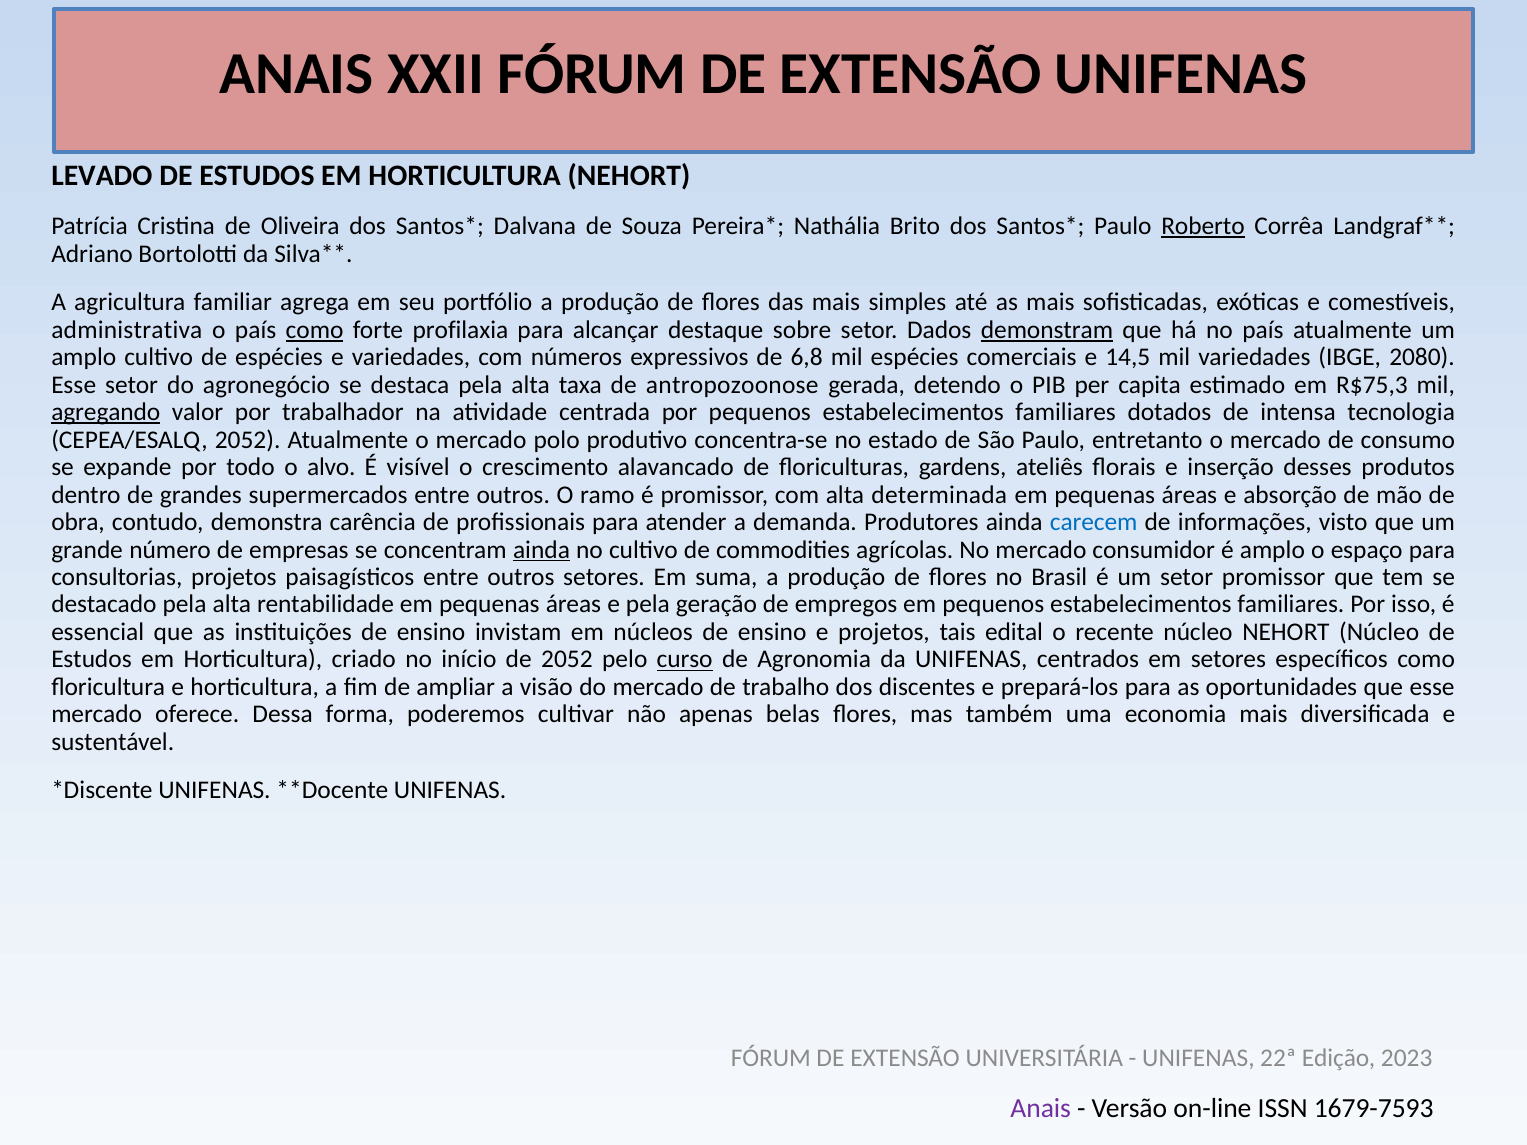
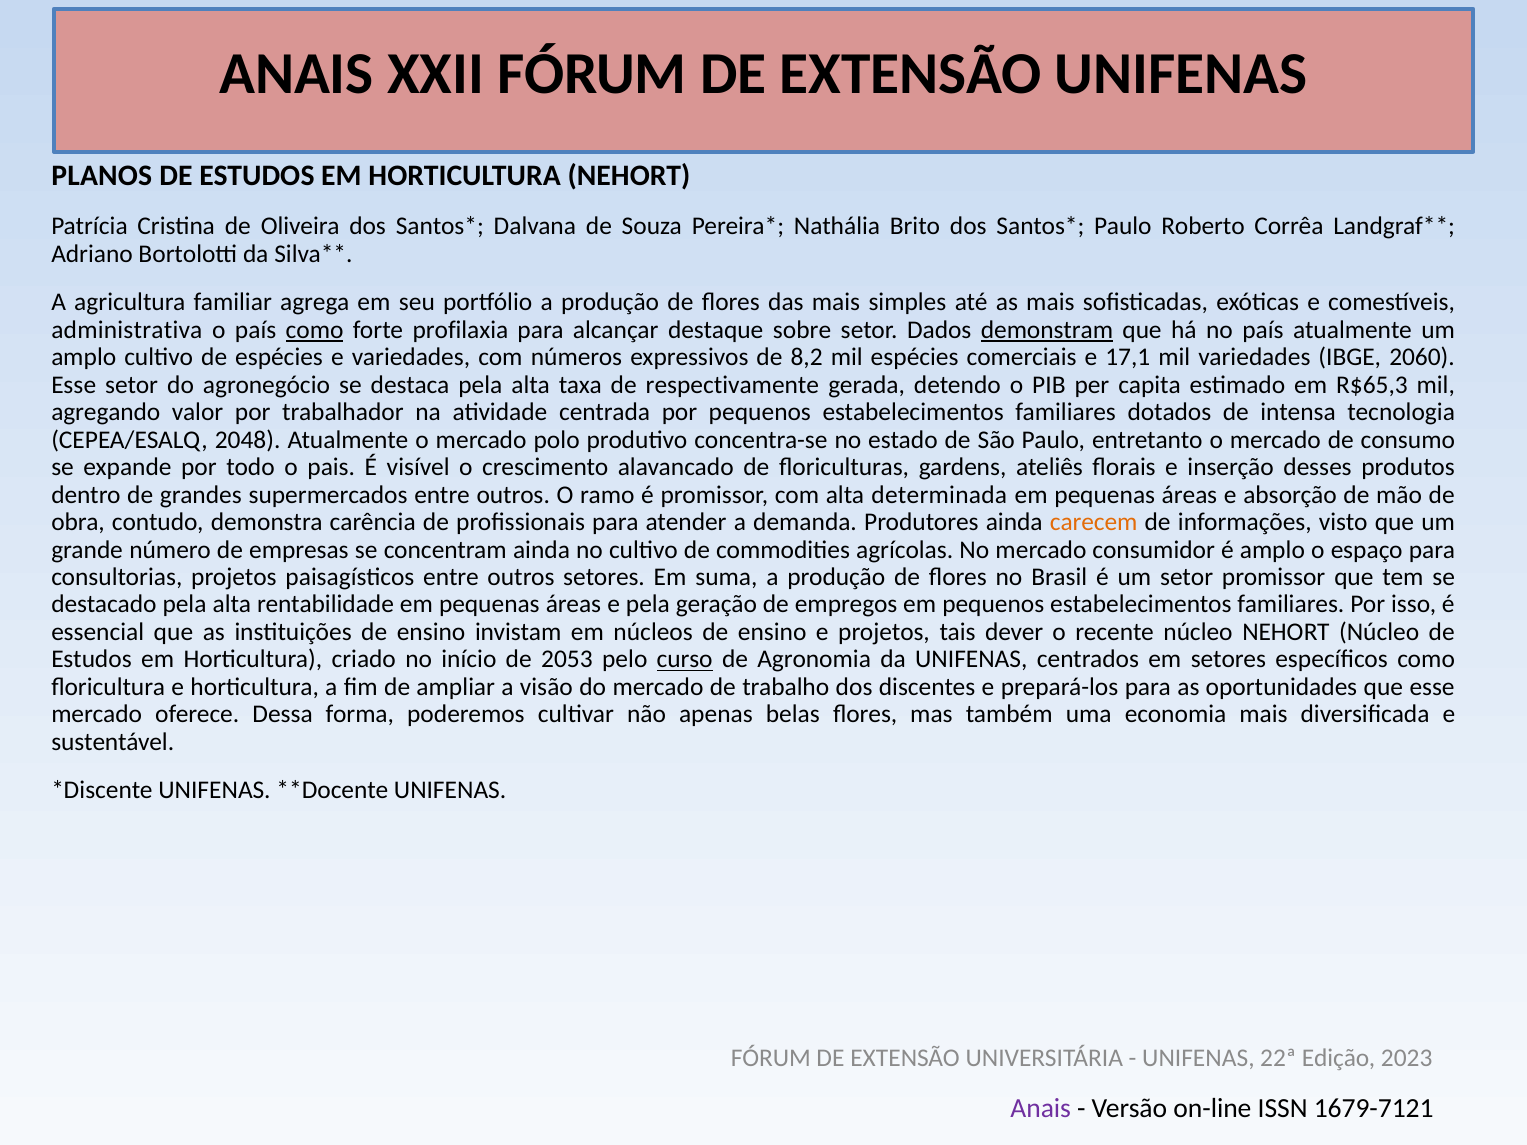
LEVADO: LEVADO -> PLANOS (102, 175)
Roberto underline: present -> none (1203, 226)
6,8: 6,8 -> 8,2 (807, 357)
14,5: 14,5 -> 17,1 (1128, 357)
2080: 2080 -> 2060 (1422, 357)
antropozoonose: antropozoonose -> respectivamente (732, 385)
R$75,3: R$75,3 -> R$65,3 (1372, 385)
agregando underline: present -> none (106, 412)
CEPEA/ESALQ 2052: 2052 -> 2048 (248, 440)
alvo: alvo -> pais (331, 467)
carecem colour: blue -> orange (1094, 522)
ainda underline: present -> none (542, 550)
edital: edital -> dever (1014, 632)
de 2052: 2052 -> 2053 (567, 660)
1679-7593: 1679-7593 -> 1679-7121 (1374, 1108)
